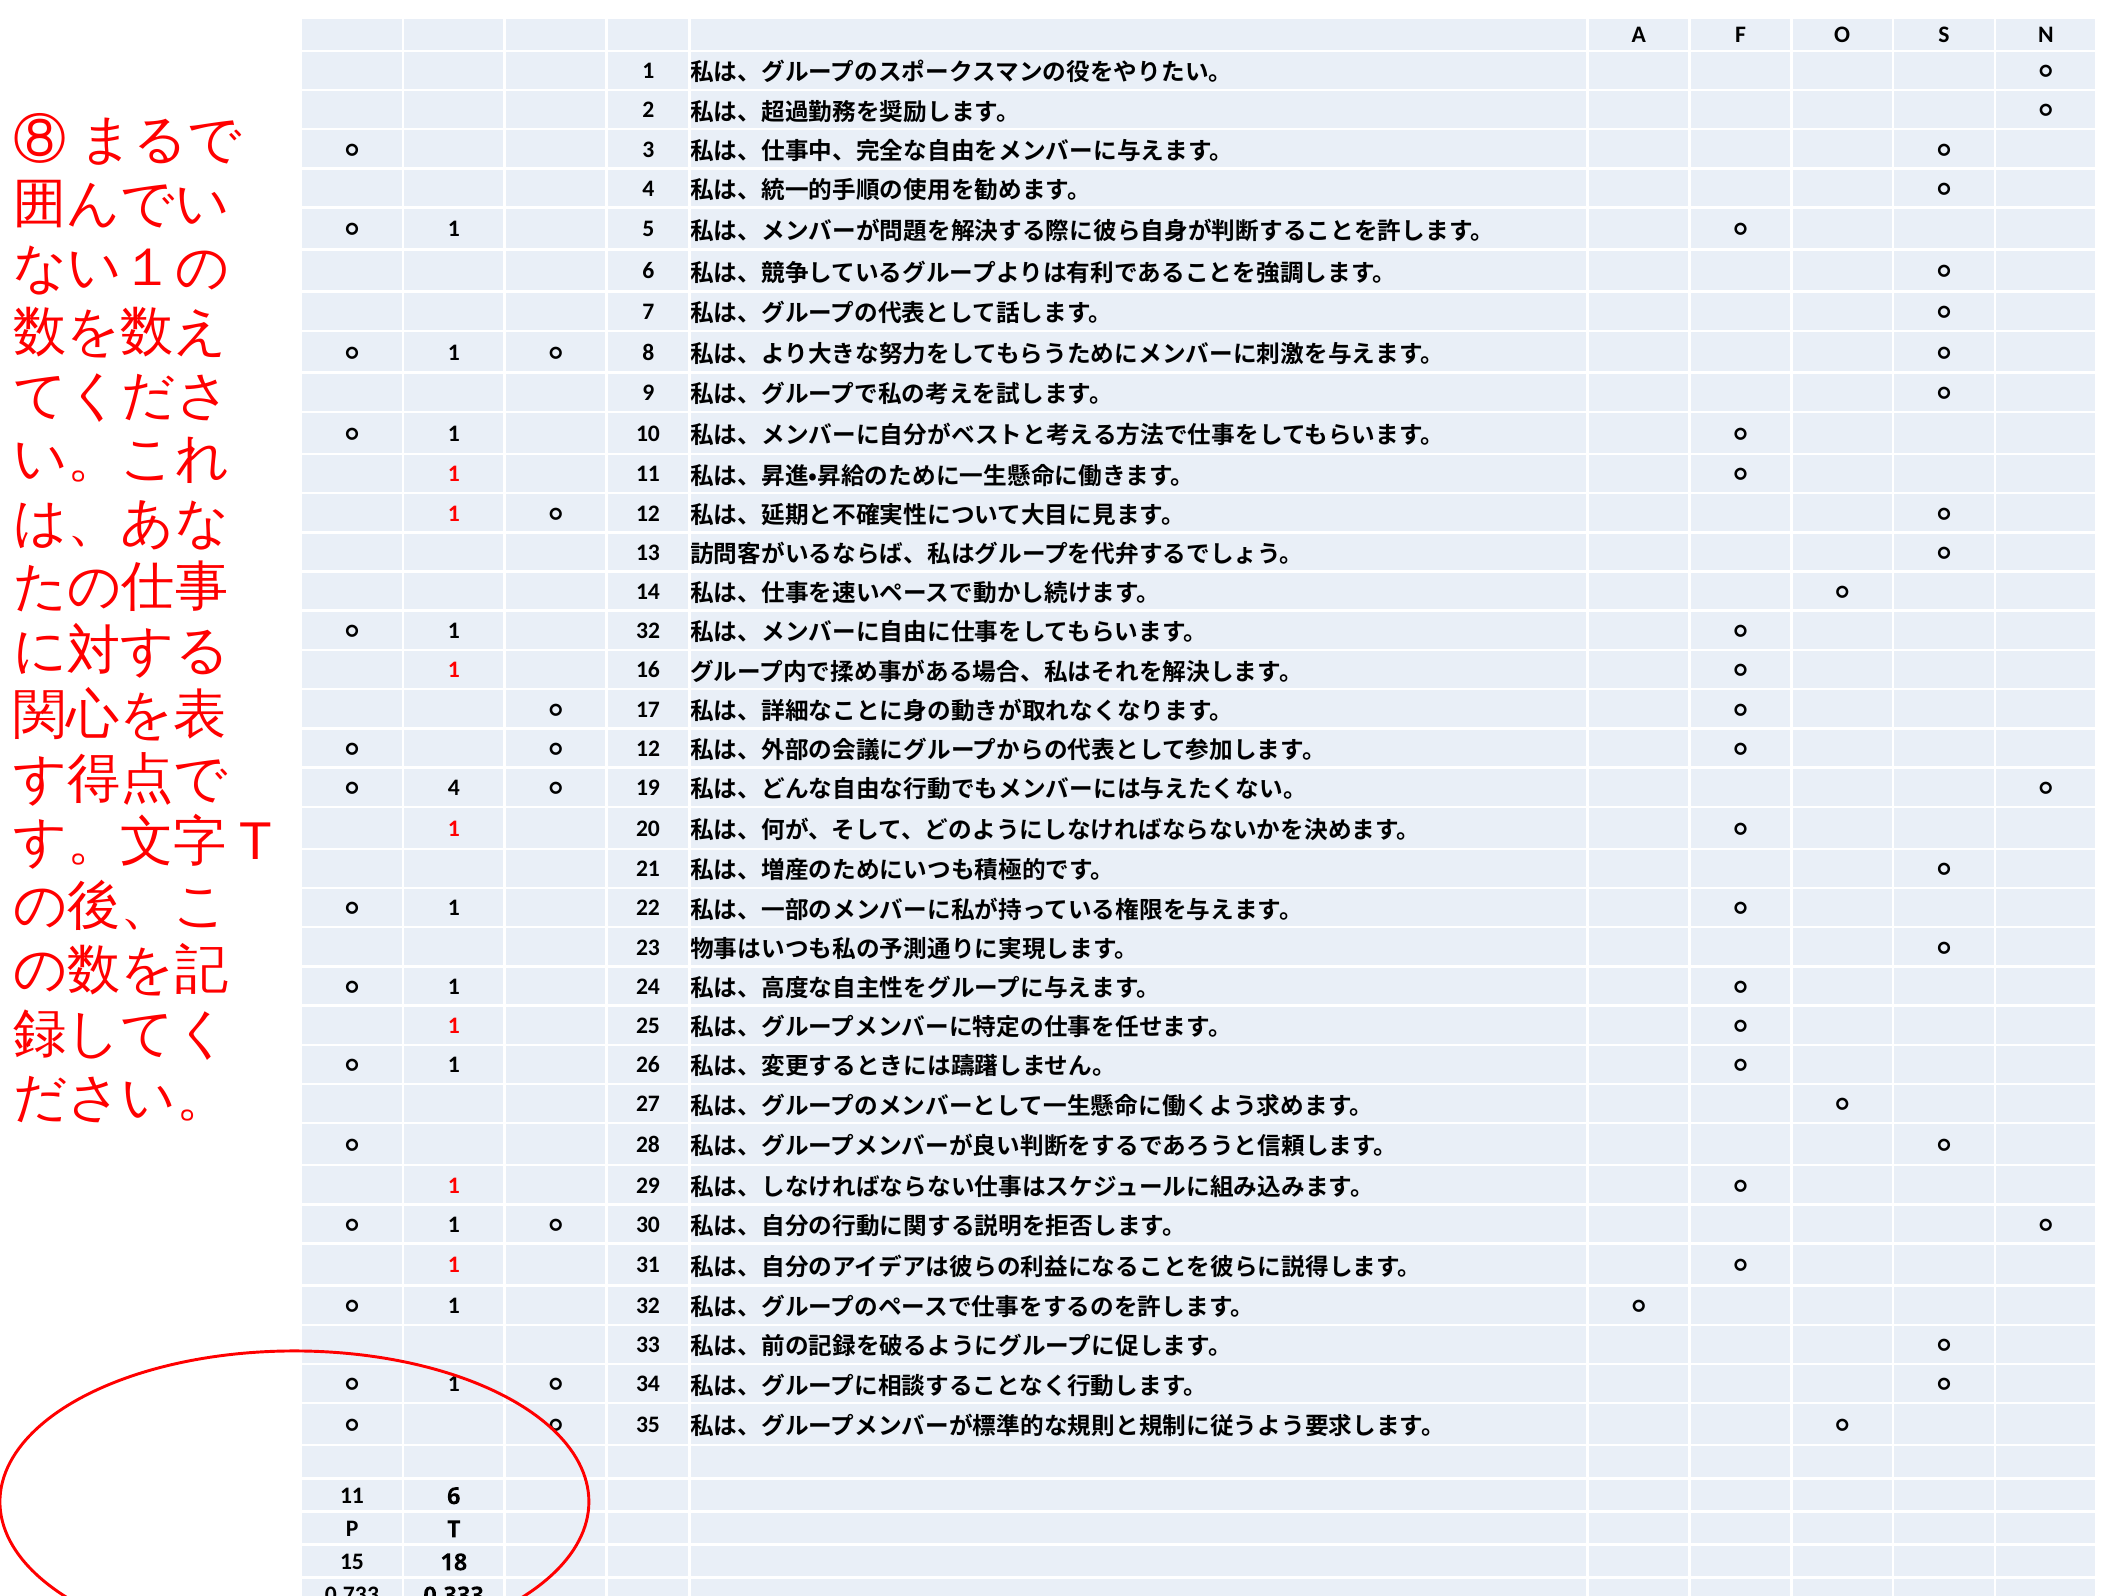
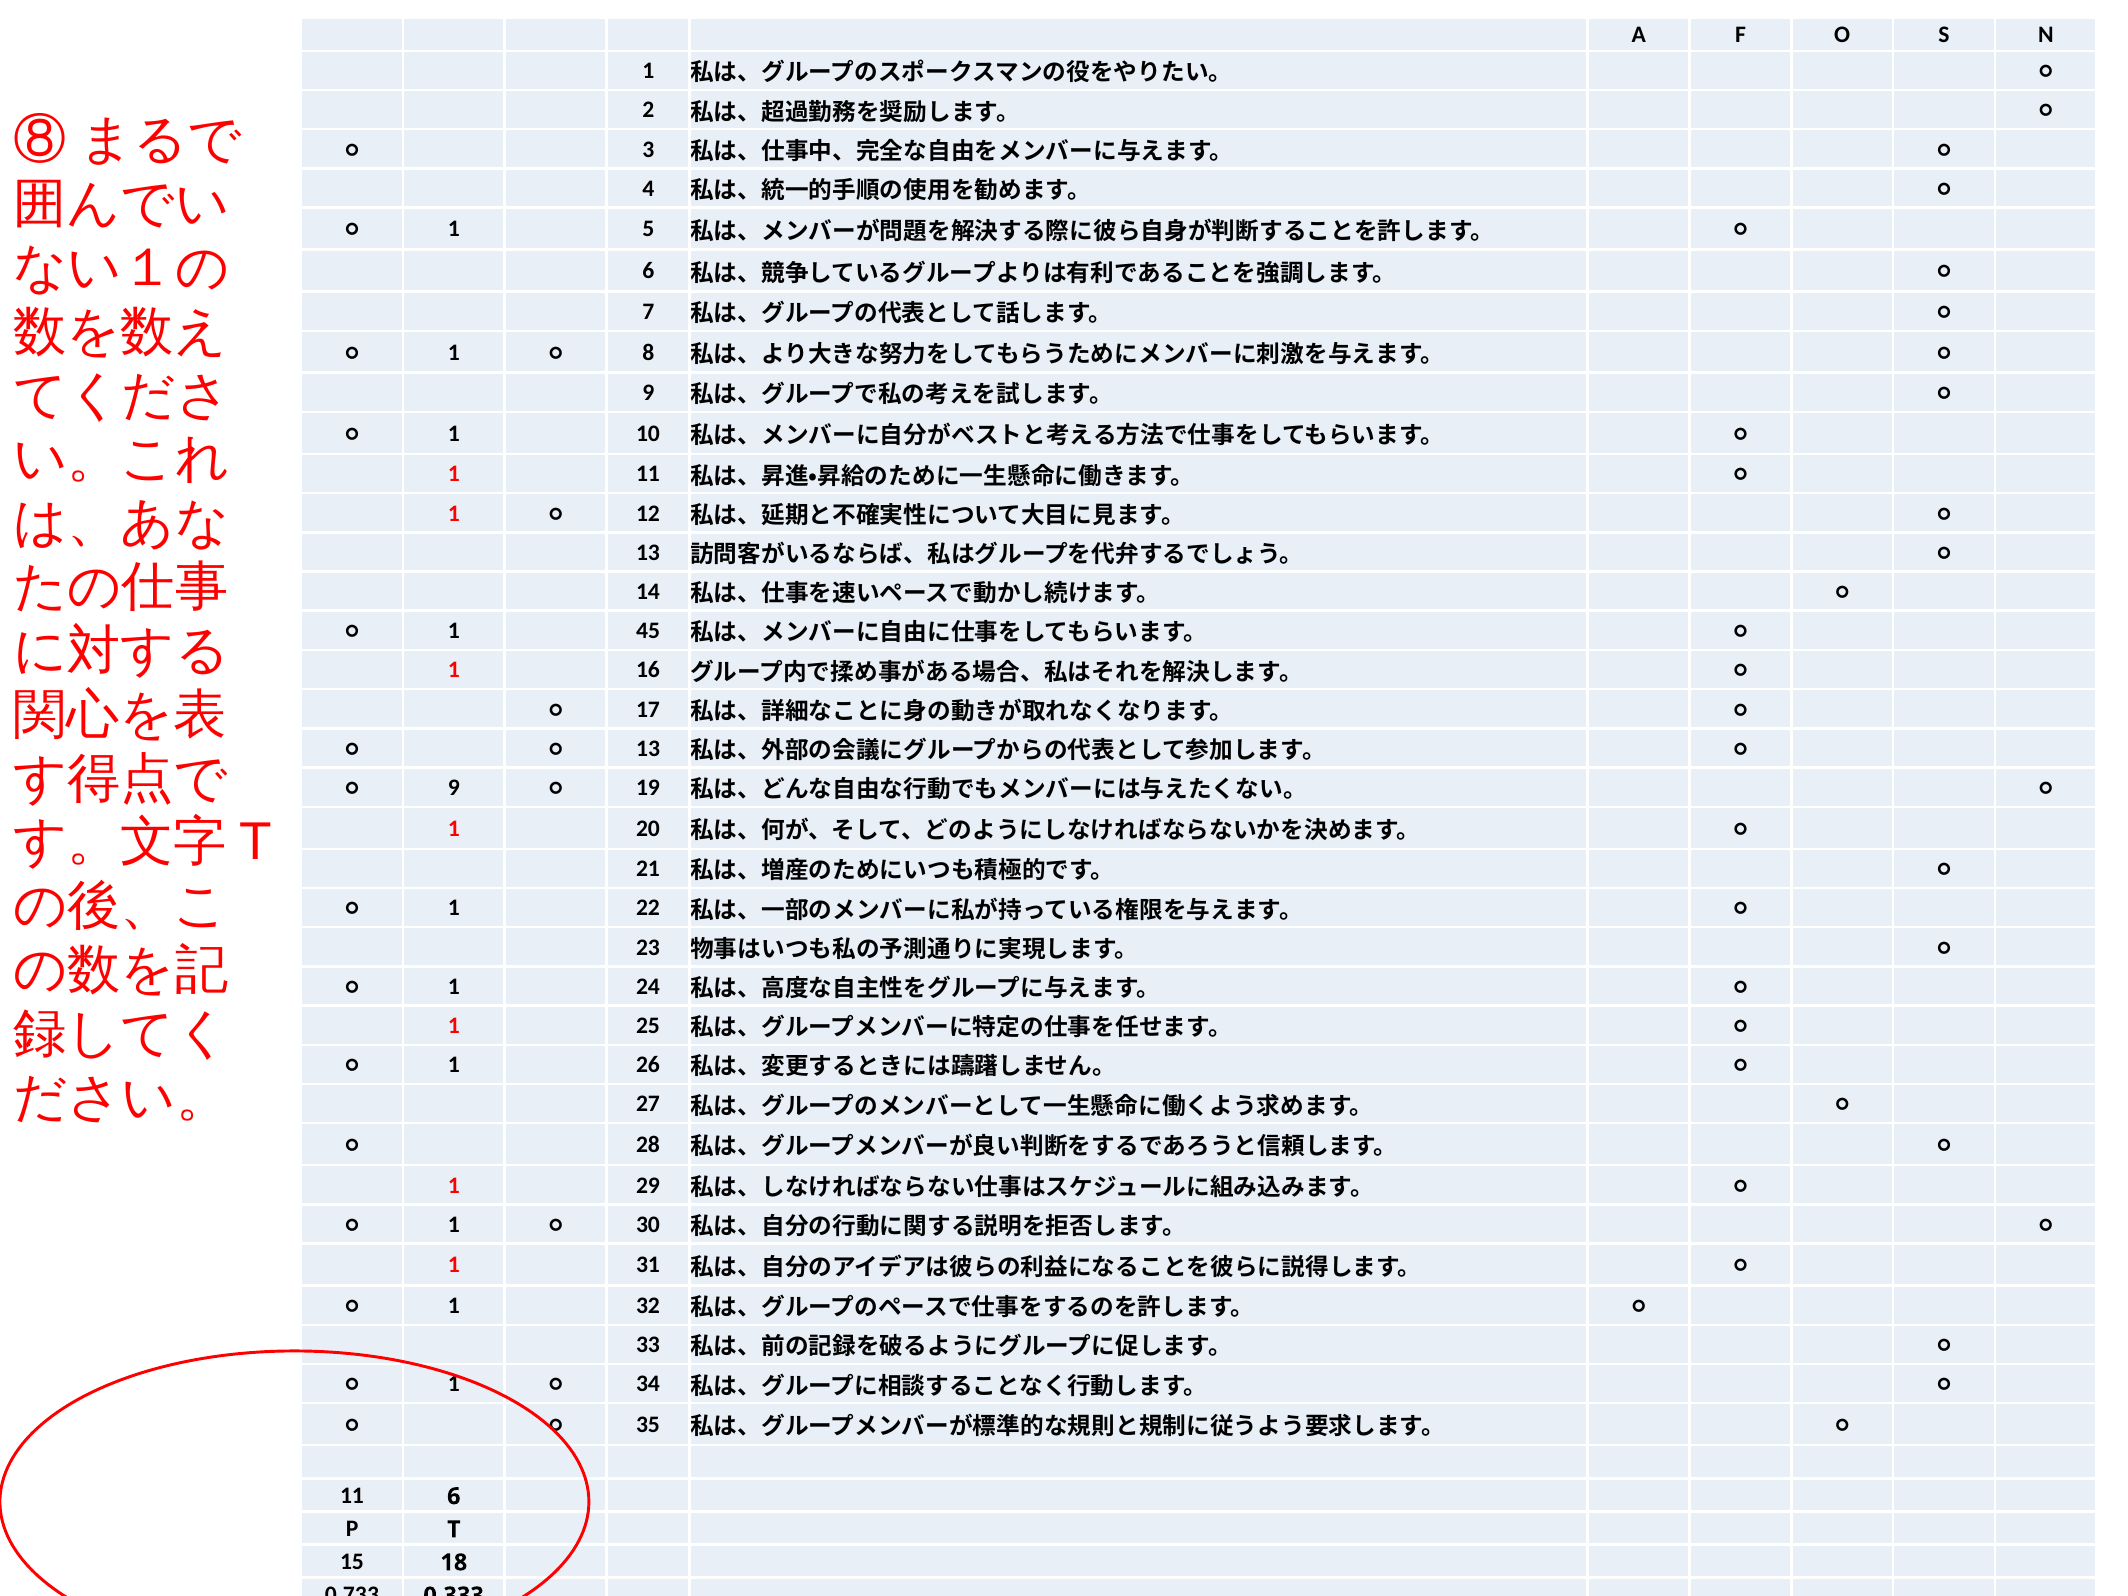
32: 32 -> 45 (648, 631)
12: 12 -> 13 (648, 748)
4: 4 -> 9 (454, 788)
